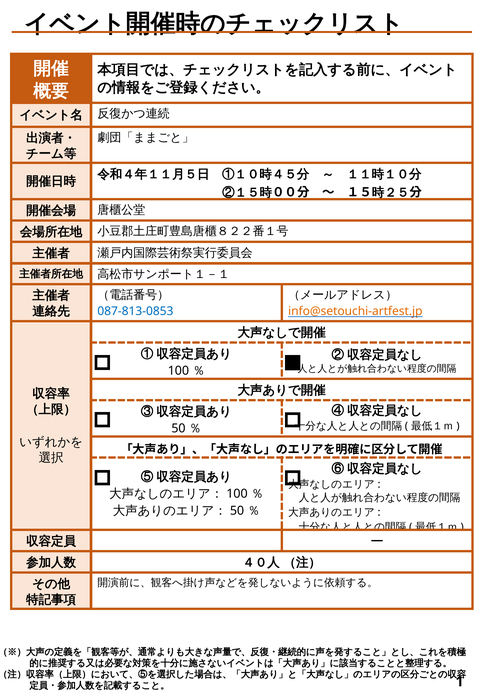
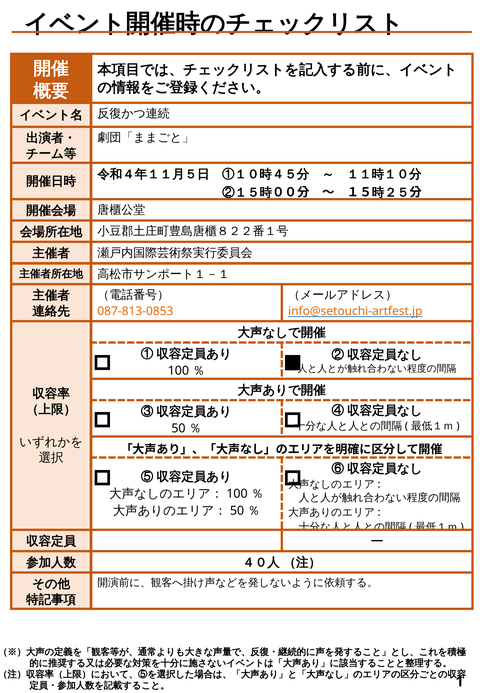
087-813-0853 colour: blue -> orange (135, 311)
